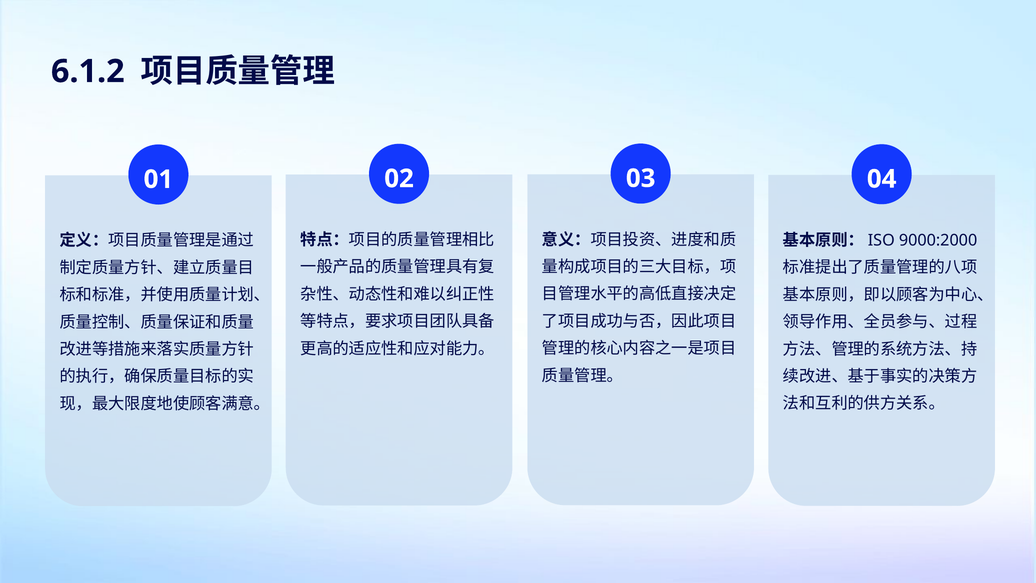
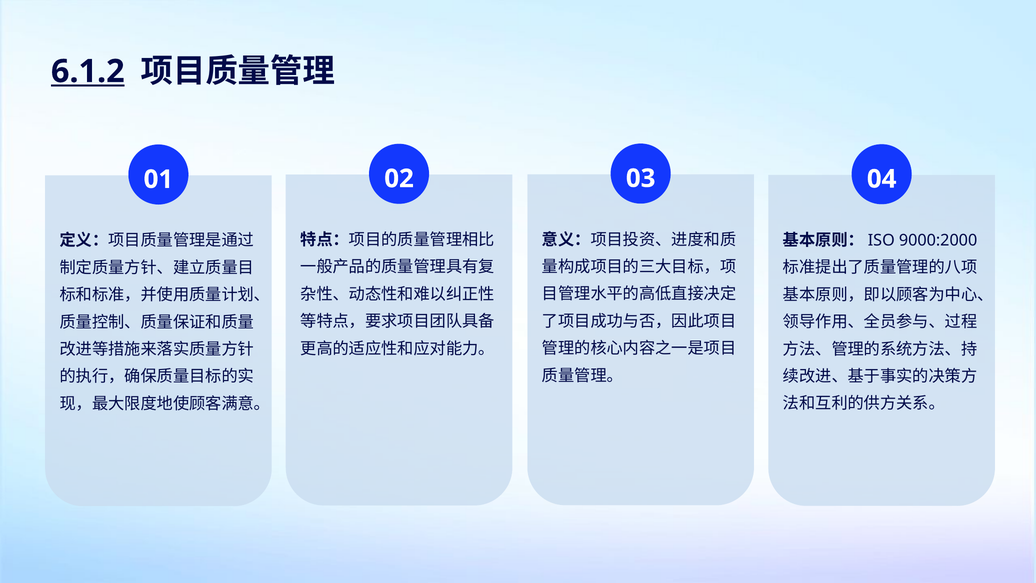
6.1.2 underline: none -> present (88, 71)
